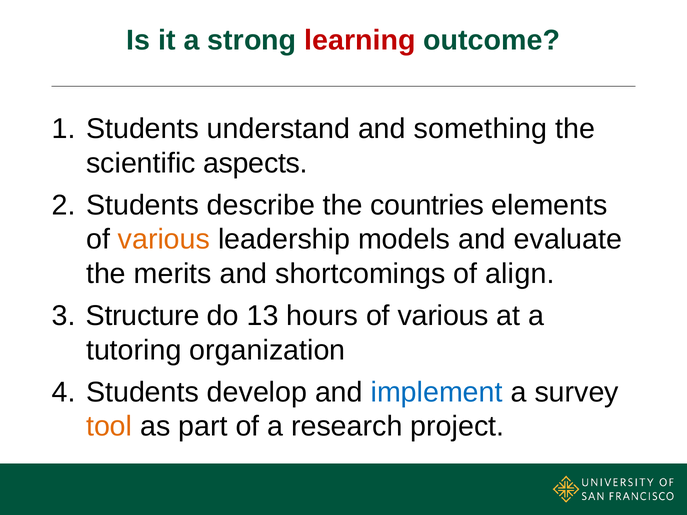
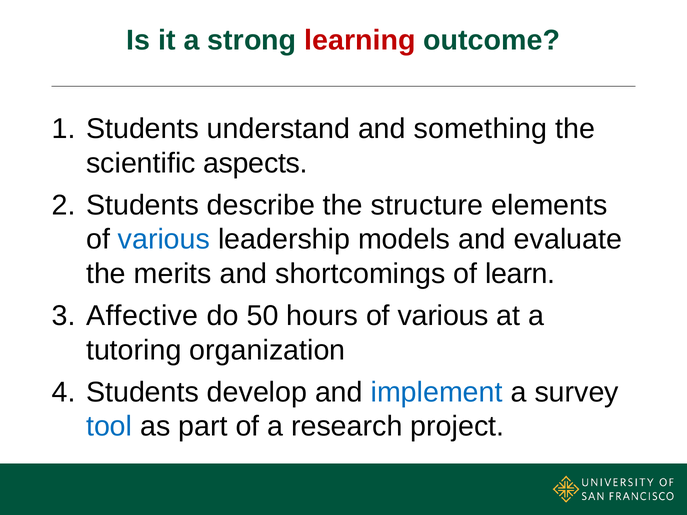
countries: countries -> structure (427, 205)
various colour: orange -> blue (164, 240)
align: align -> learn (520, 274)
Structure: Structure -> Affective (142, 316)
13: 13 -> 50 (263, 316)
tool colour: orange -> blue (109, 427)
